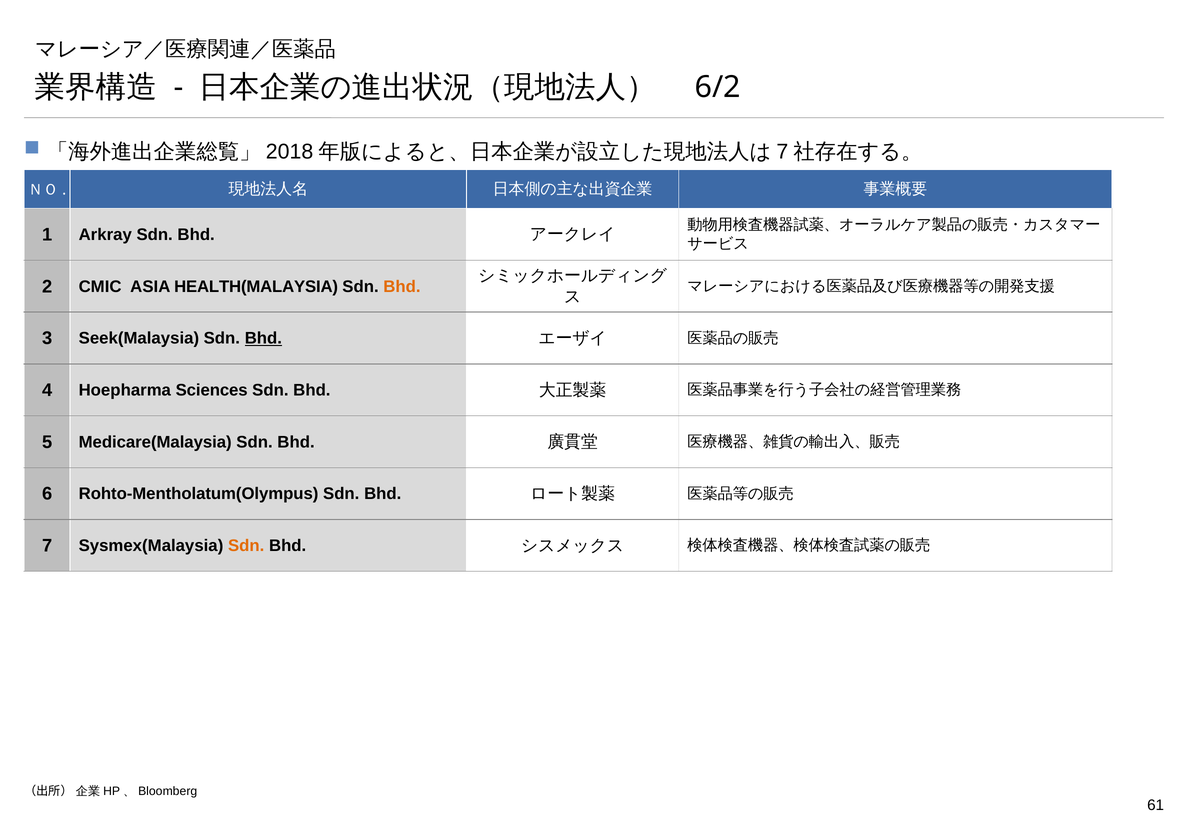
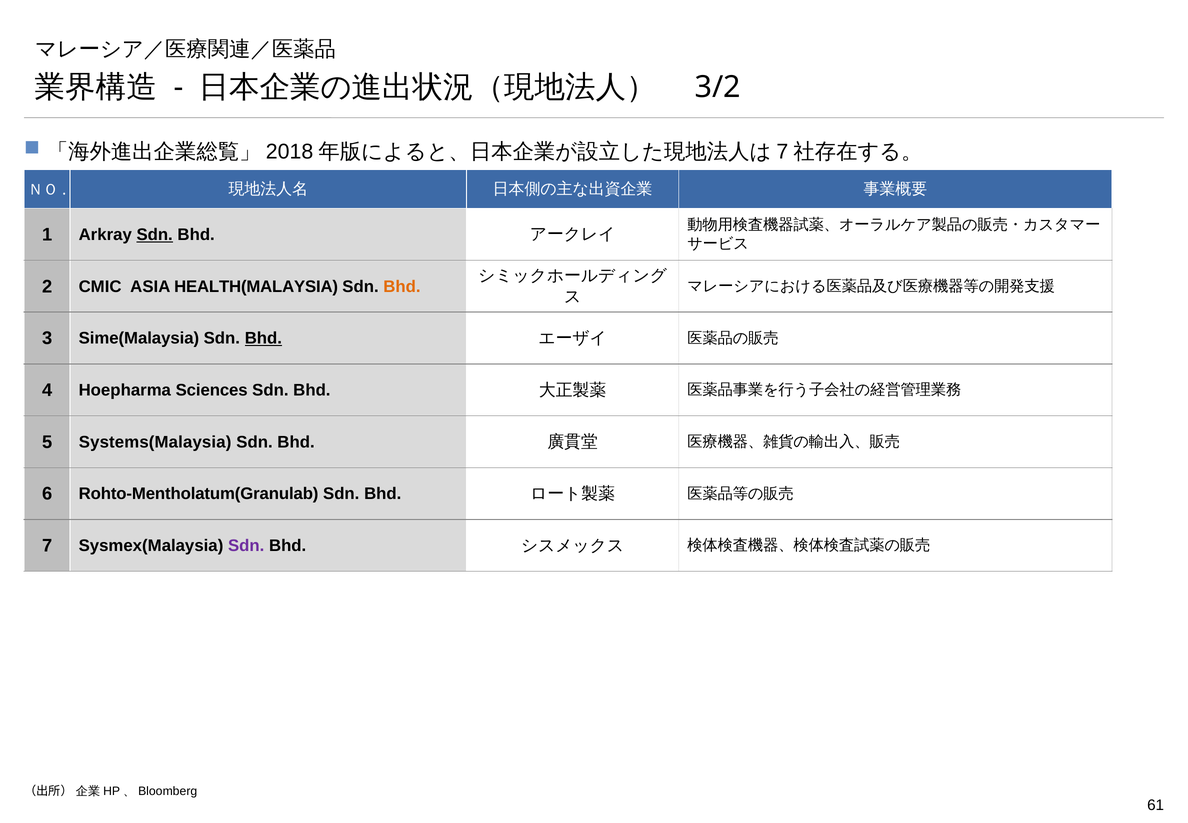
6/2: 6/2 -> 3/2 (718, 87)
Sdn underline: none -> present (155, 234)
Seek(Malaysia: Seek(Malaysia -> Sime(Malaysia (139, 338)
Medicare(Malaysia: Medicare(Malaysia -> Systems(Malaysia (155, 442)
Rohto-Mentholatum(Olympus: Rohto-Mentholatum(Olympus -> Rohto-Mentholatum(Granulab (199, 494)
Sdn colour: orange -> purple (246, 545)
